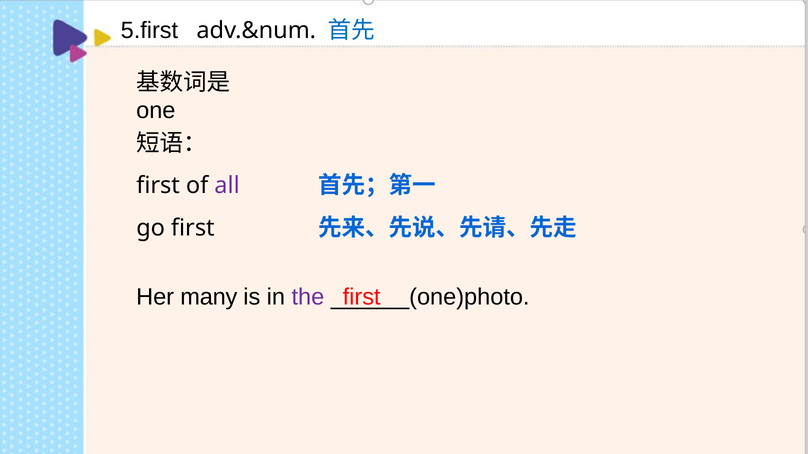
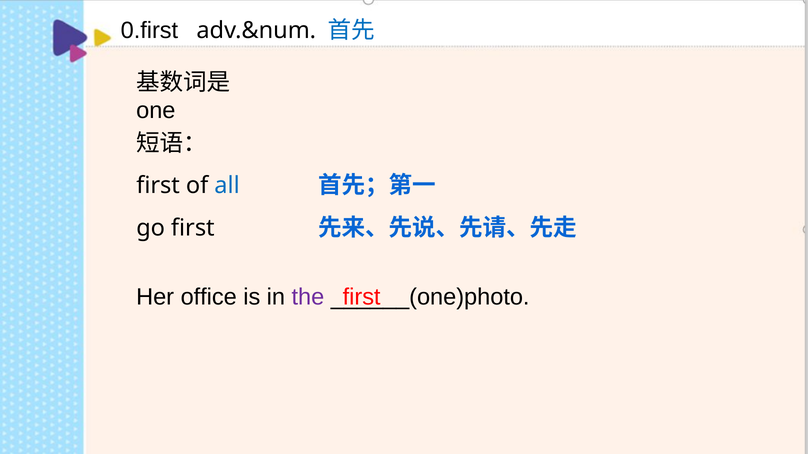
5.first: 5.first -> 0.first (149, 31)
all colour: purple -> blue (227, 186)
many: many -> office (209, 297)
